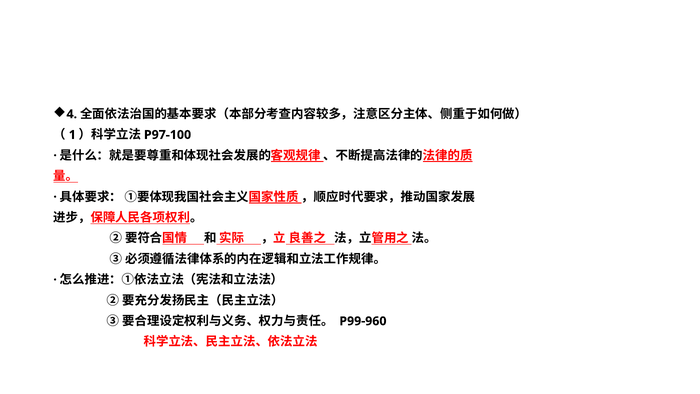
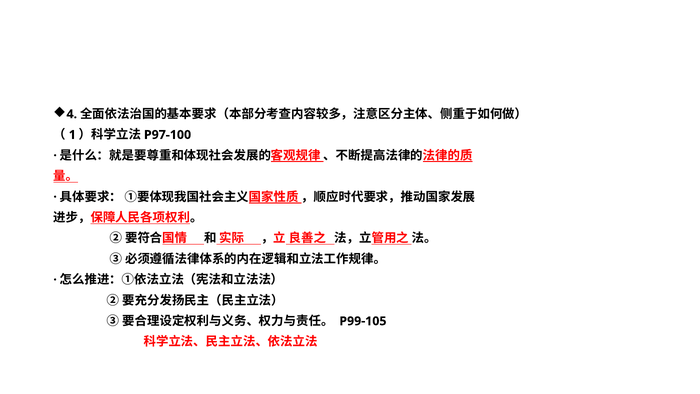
P99-960: P99-960 -> P99-105 (363, 321)
